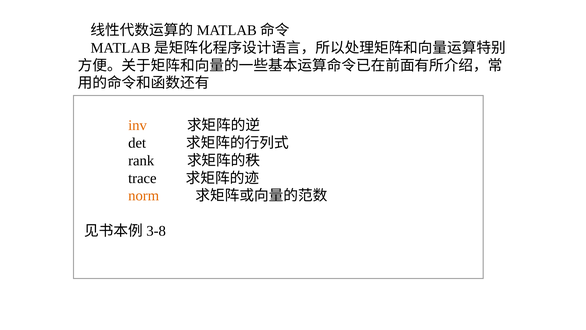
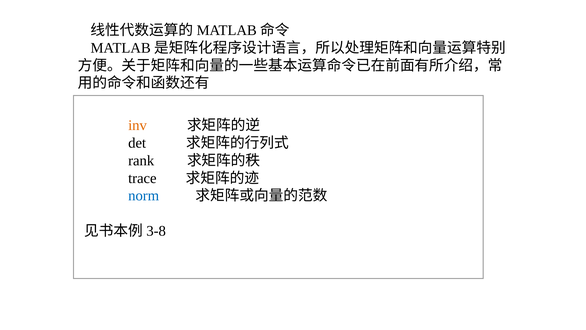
norm colour: orange -> blue (144, 196)
